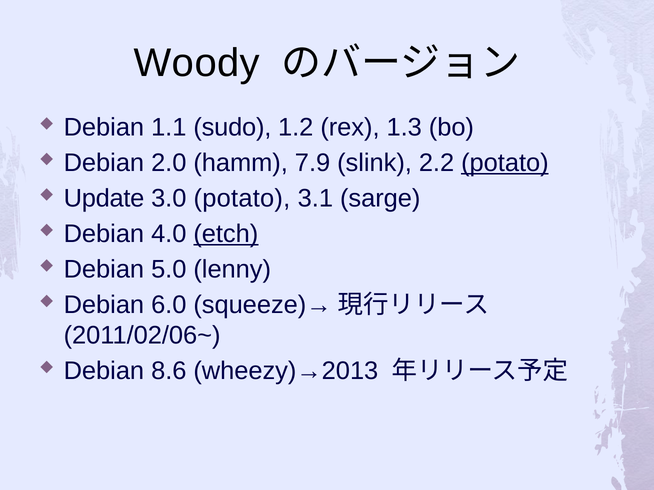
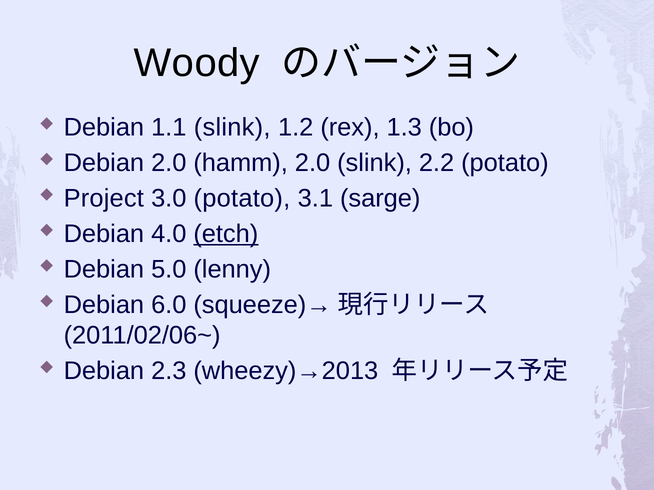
1.1 sudo: sudo -> slink (232, 128)
hamm 7.9: 7.9 -> 2.0 (313, 163)
potato underline: present -> none (505, 163)
Update: Update -> Project (104, 199)
8.6: 8.6 -> 2.3 (169, 371)
